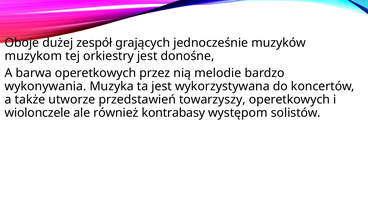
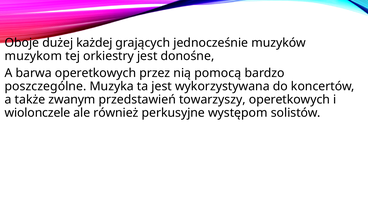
zespół: zespół -> każdej (94, 43)
melodie: melodie -> pomocą (218, 73)
wykonywania: wykonywania -> poszczególne (46, 86)
utworze: utworze -> zwanym (72, 100)
kontrabasy: kontrabasy -> perkusyjne (173, 113)
